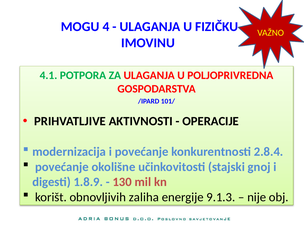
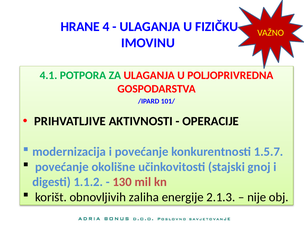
MOGU: MOGU -> HRANE (80, 27)
2.8.4: 2.8.4 -> 1.5.7 (269, 152)
1.8.9: 1.8.9 -> 1.1.2 (88, 182)
9.1.3: 9.1.3 -> 2.1.3 (221, 197)
